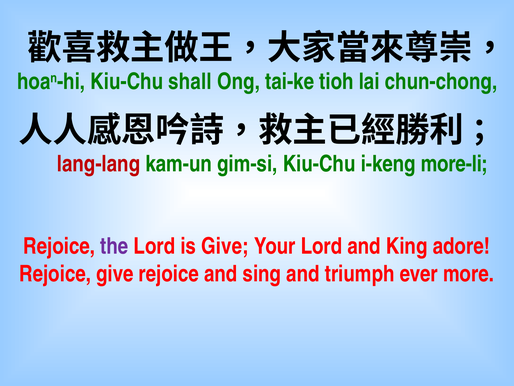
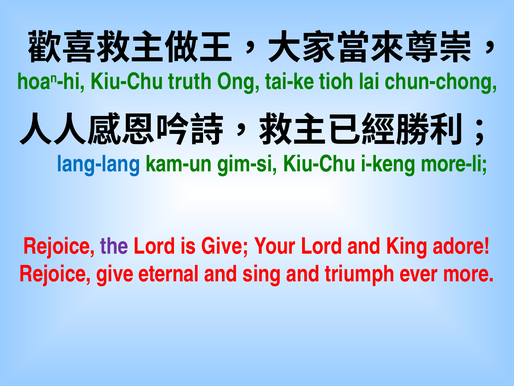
shall: shall -> truth (190, 82)
lang-lang colour: red -> blue (99, 164)
give rejoice: rejoice -> eternal (169, 274)
